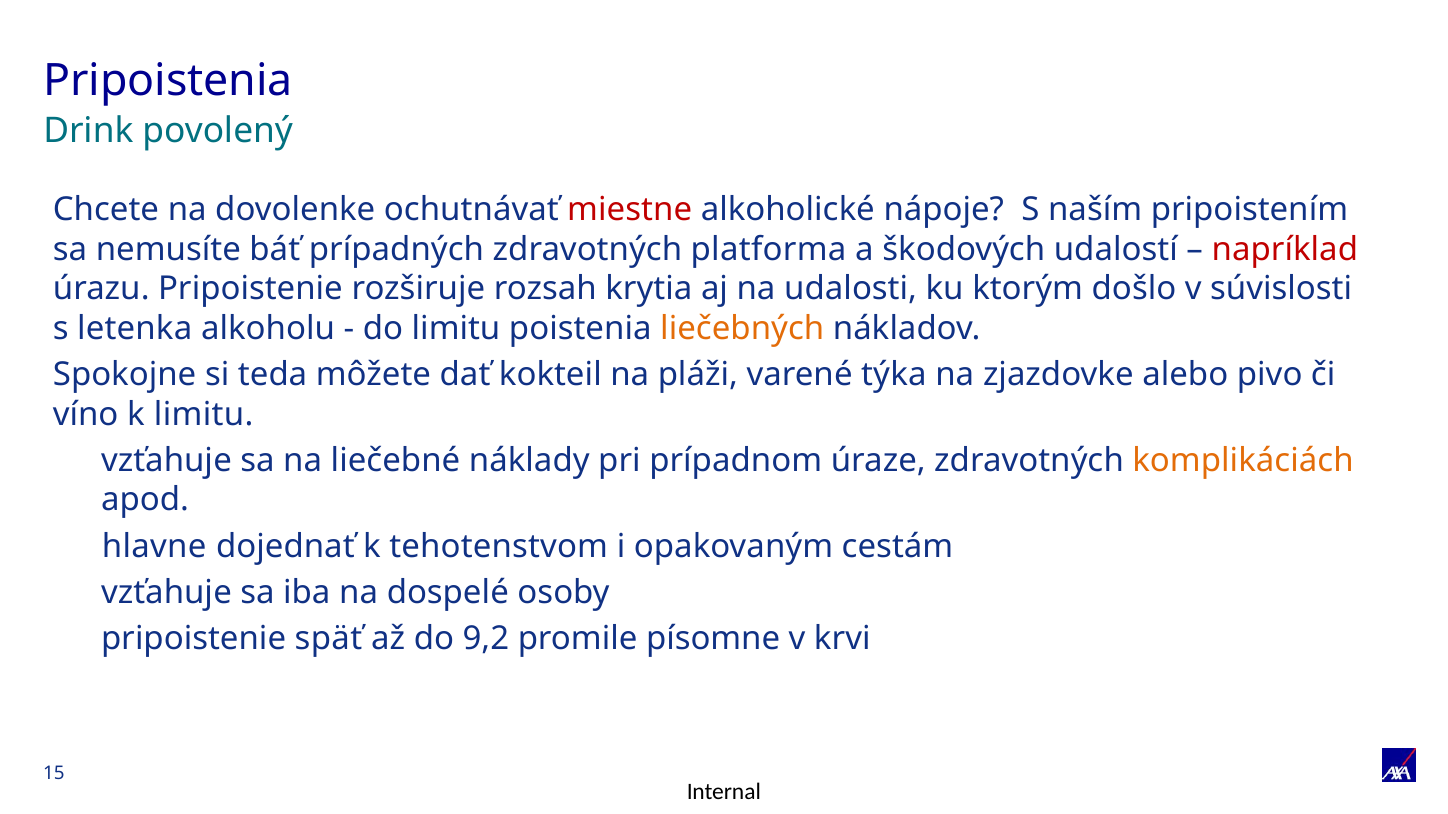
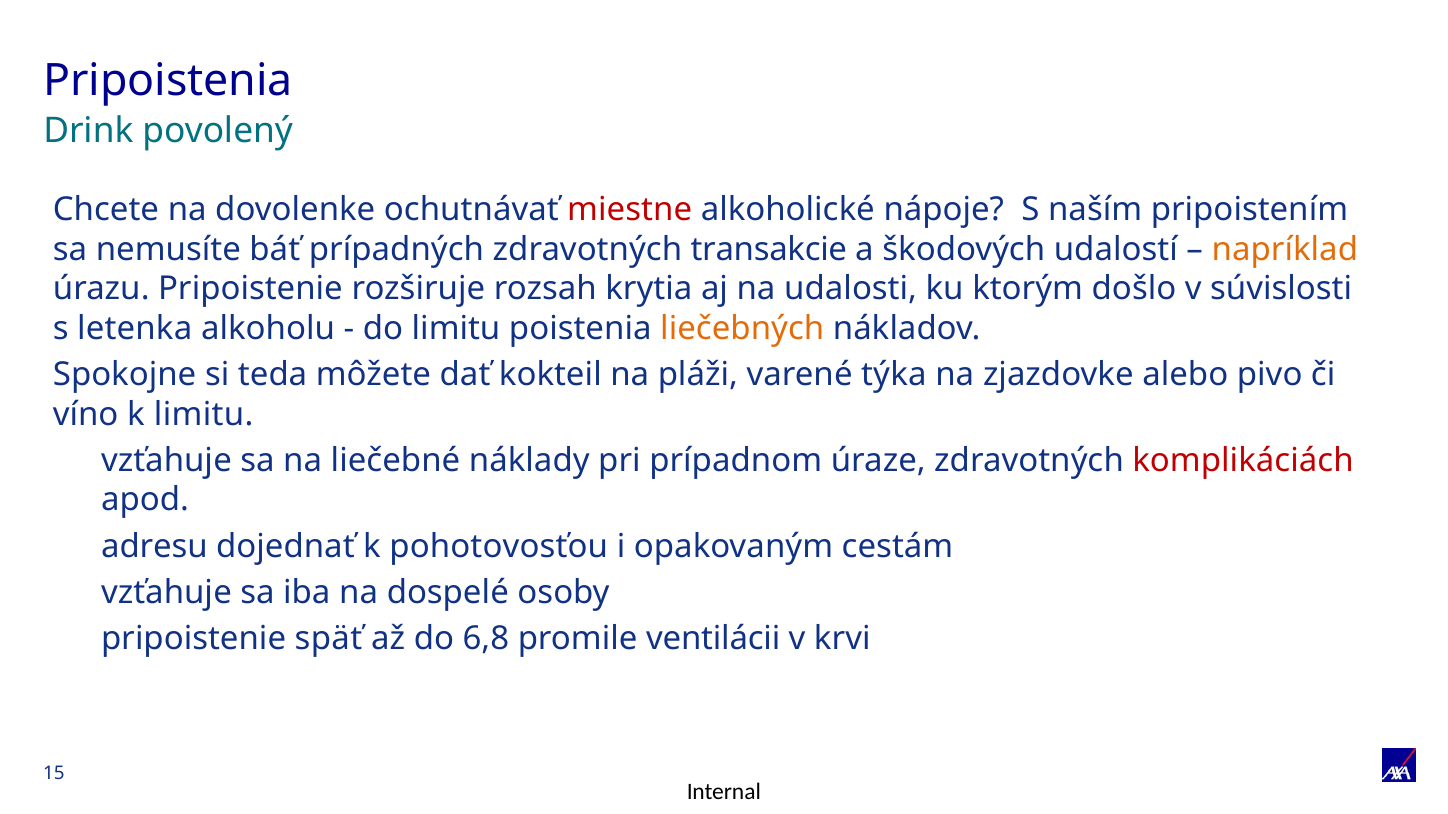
platforma: platforma -> transakcie (769, 249)
napríklad colour: red -> orange (1285, 249)
komplikáciách colour: orange -> red (1243, 461)
hlavne: hlavne -> adresu (154, 546)
tehotenstvom: tehotenstvom -> pohotovosťou (499, 546)
9,2: 9,2 -> 6,8 (486, 639)
písomne: písomne -> ventilácii (713, 639)
